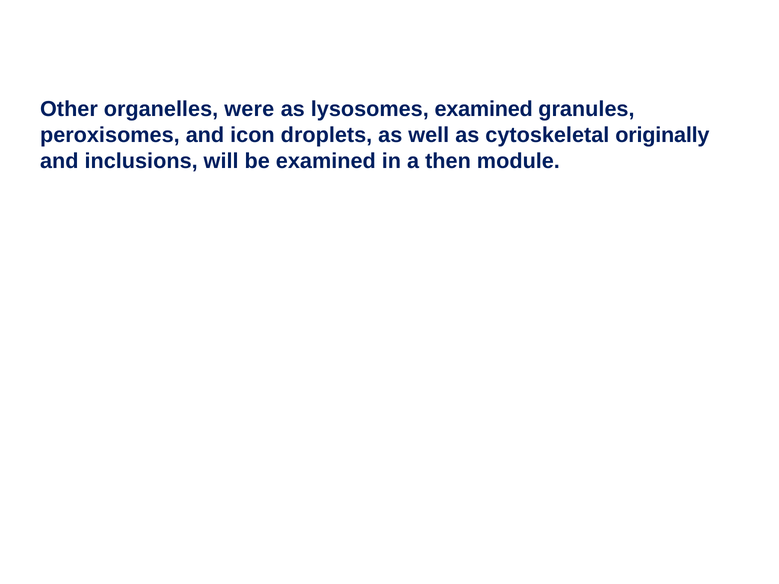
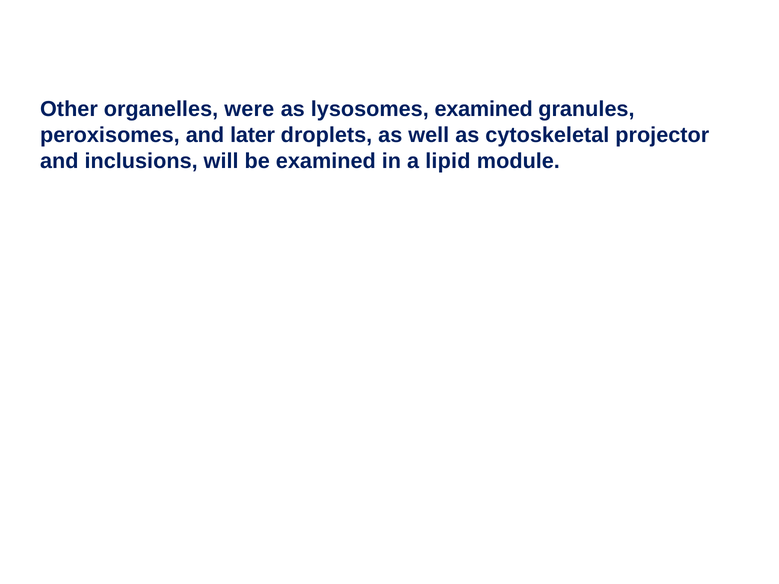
icon: icon -> later (253, 135)
originally: originally -> projector (662, 135)
then: then -> lipid (448, 161)
